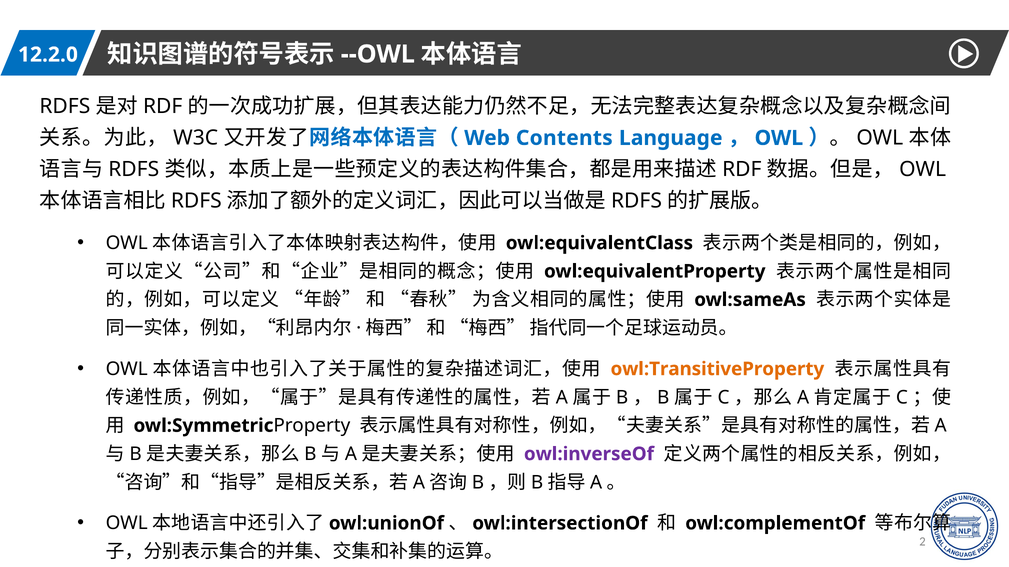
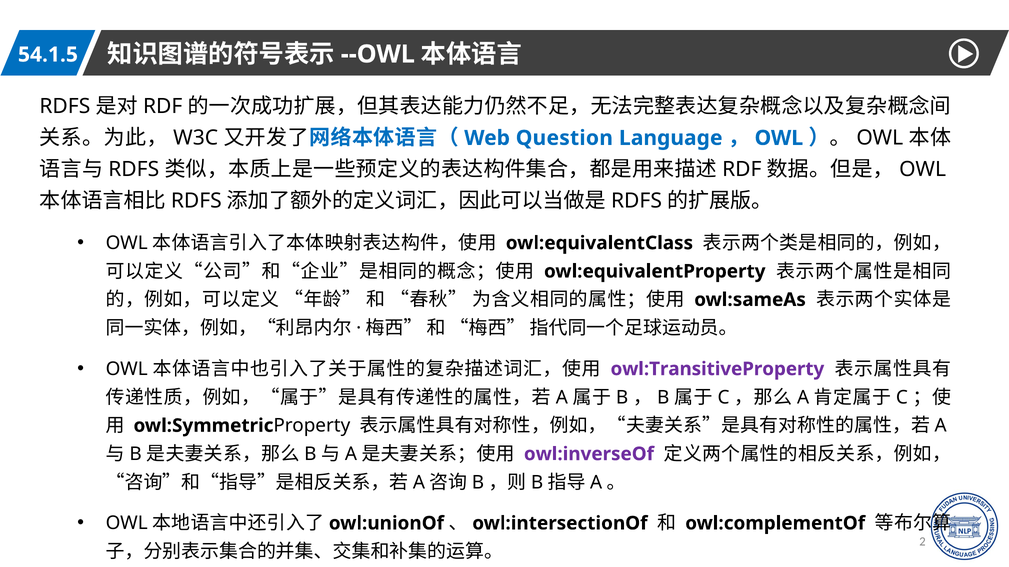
12.2.0: 12.2.0 -> 54.1.5 (48, 55)
Contents: Contents -> Question (564, 138)
owl:TransitiveProperty colour: orange -> purple (717, 369)
